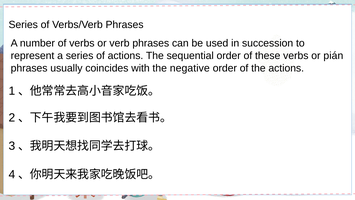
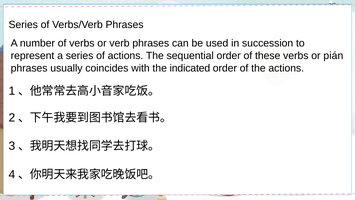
negative: negative -> indicated (190, 68)
